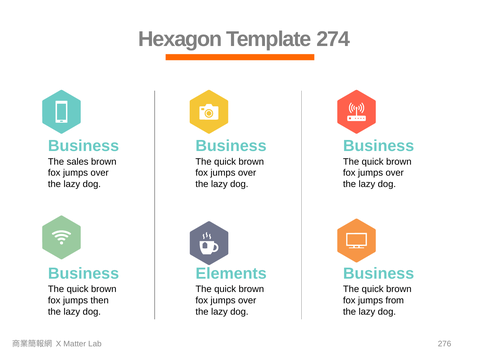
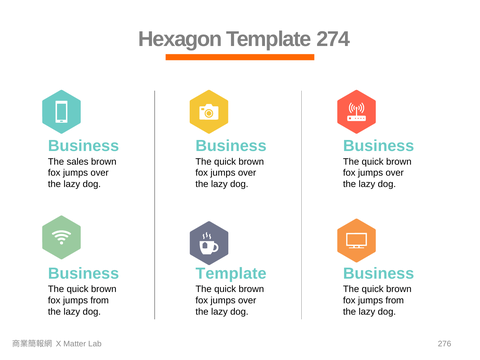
Elements: Elements -> Template (231, 274)
then: then -> from (100, 300)
